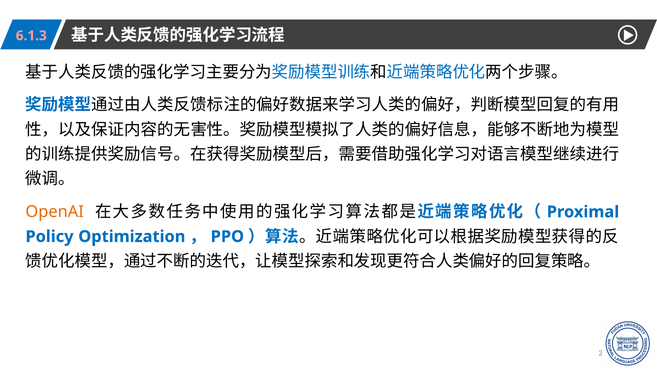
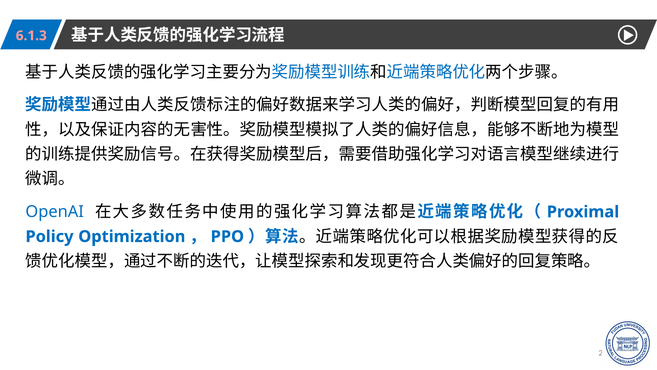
OpenAI colour: orange -> blue (55, 212)
